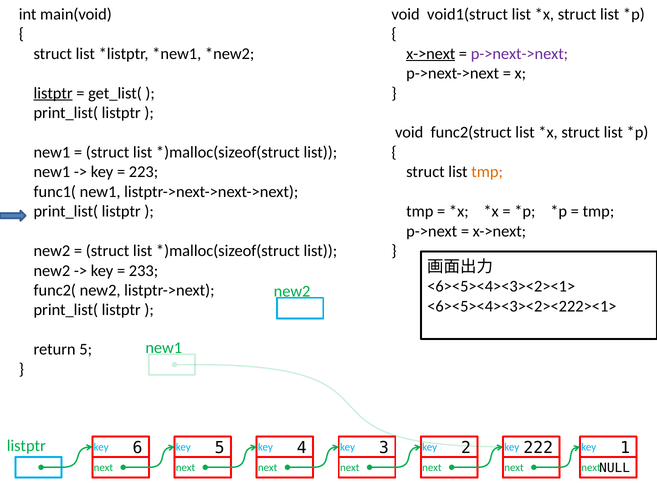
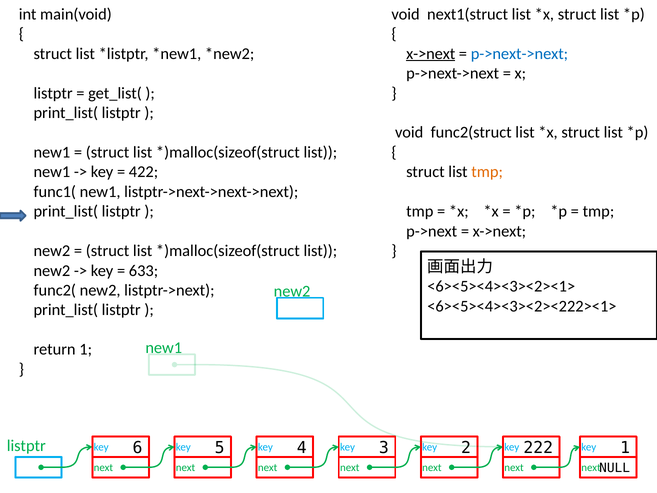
void1(struct: void1(struct -> next1(struct (468, 14)
p->next->next colour: purple -> blue (519, 54)
listptr underline: present -> none (53, 93)
223: 223 -> 422 (143, 172)
233: 233 -> 633 (143, 270)
return 5: 5 -> 1 (86, 349)
